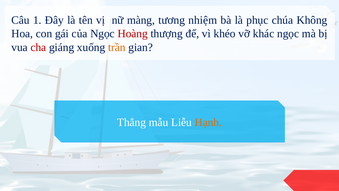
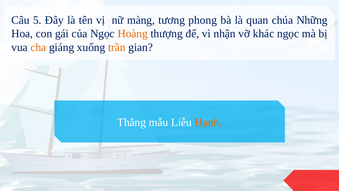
1: 1 -> 5 (37, 20)
nhiệm: nhiệm -> phong (203, 20)
phục: phục -> quan (257, 20)
Không: Không -> Những (312, 20)
Hoàng colour: red -> orange (133, 34)
khéo: khéo -> nhận (225, 34)
cha colour: red -> orange (38, 47)
